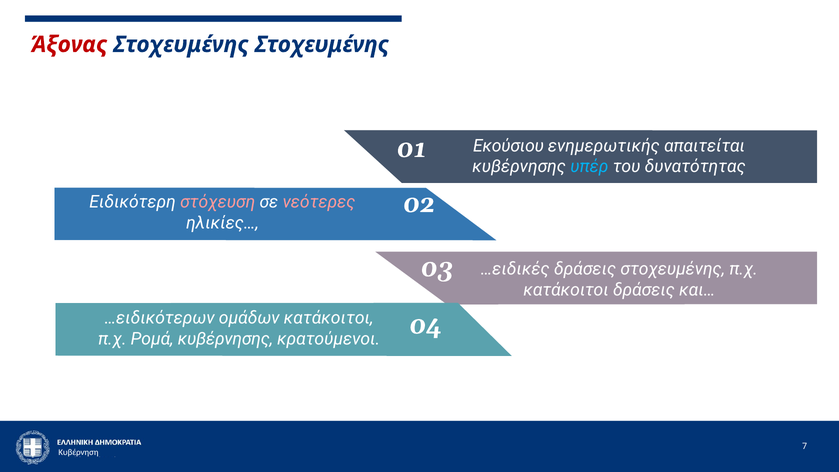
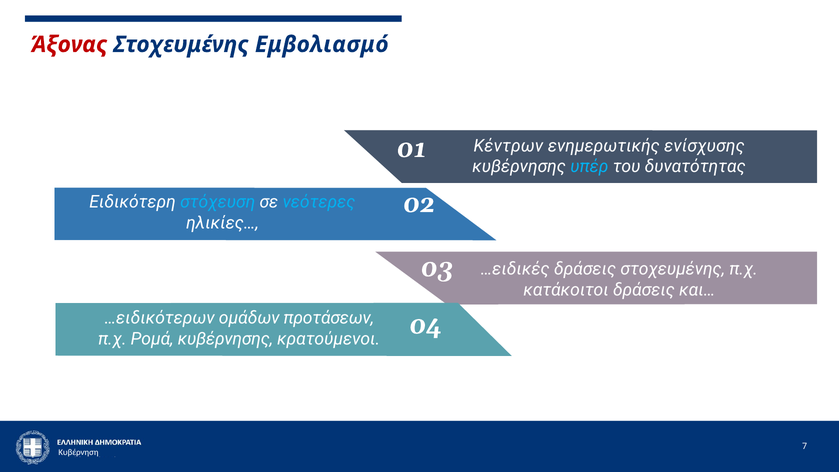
Στοχευμένης Στοχευμένης: Στοχευμένης -> Εμβολιασμό (322, 44)
Εκούσιου: Εκούσιου -> Κέντρων (508, 146)
απαιτείται: απαιτείται -> ενίσχυσης (704, 146)
στόχευση colour: pink -> light blue (218, 202)
νεότερες colour: pink -> light blue (319, 202)
ομάδων κατάκοιτοι: κατάκοιτοι -> προτάσεων (329, 318)
